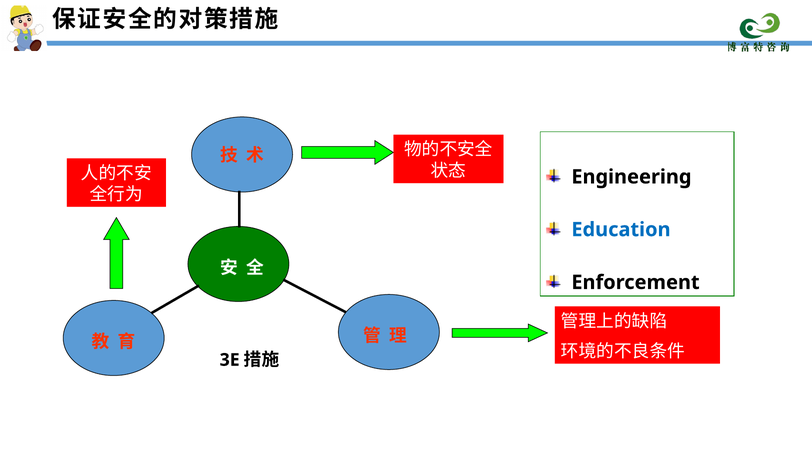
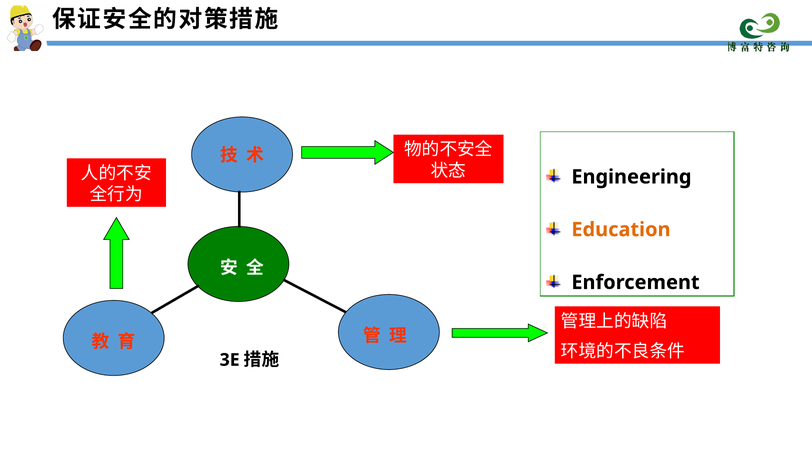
Education colour: blue -> orange (621, 230)
